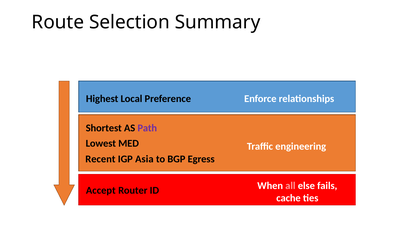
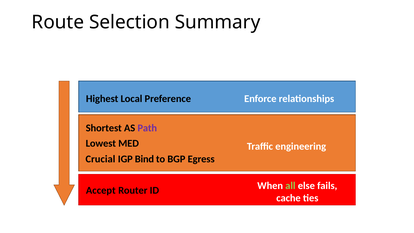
Recent: Recent -> Crucial (100, 159)
Asia: Asia -> Bind (144, 159)
all colour: pink -> light green (290, 186)
